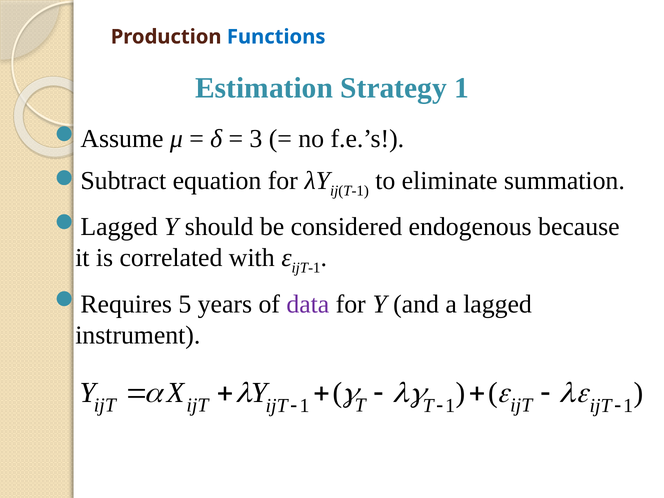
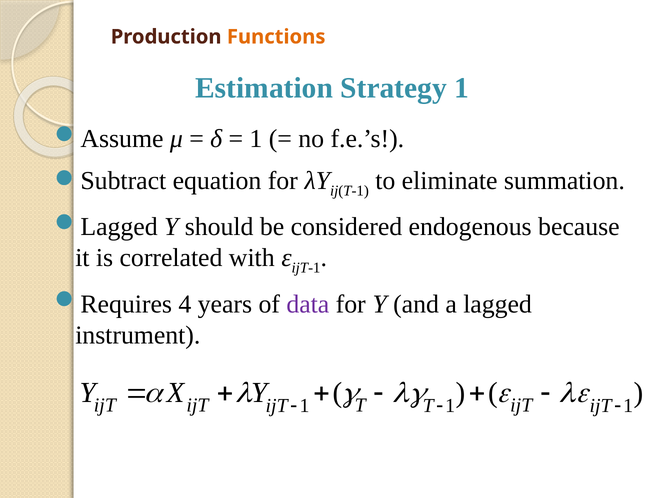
Functions colour: blue -> orange (276, 37)
3: 3 -> 1 (256, 139)
5: 5 -> 4 (185, 304)
